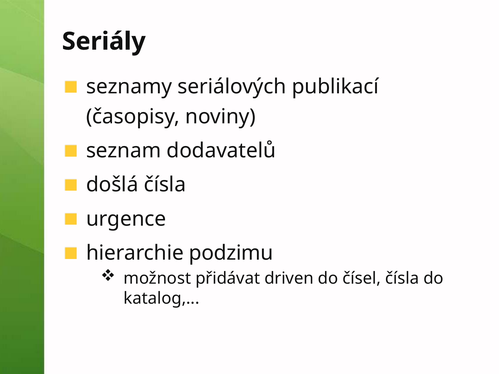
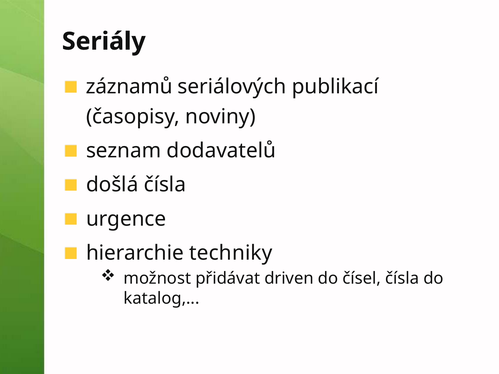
seznamy: seznamy -> záznamů (129, 87)
podzimu: podzimu -> techniky (231, 253)
